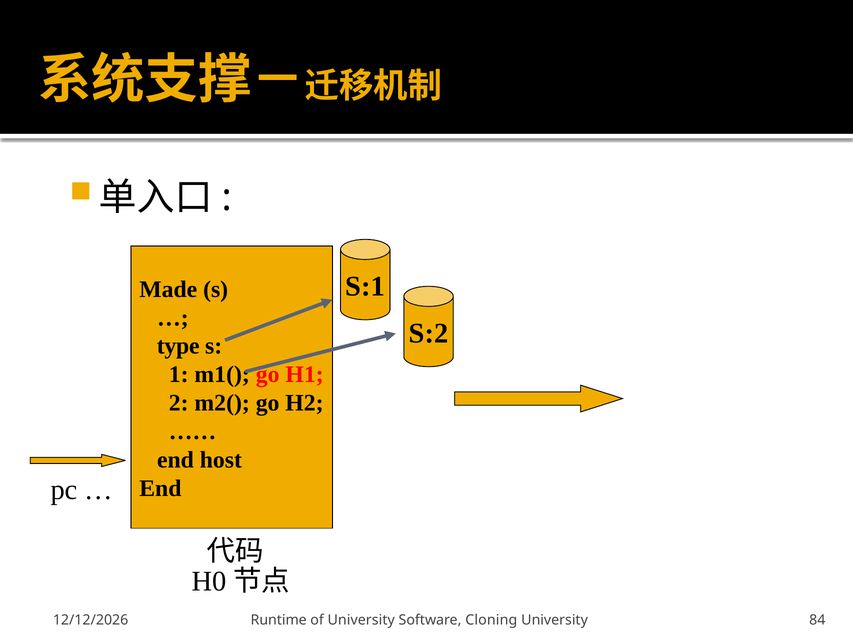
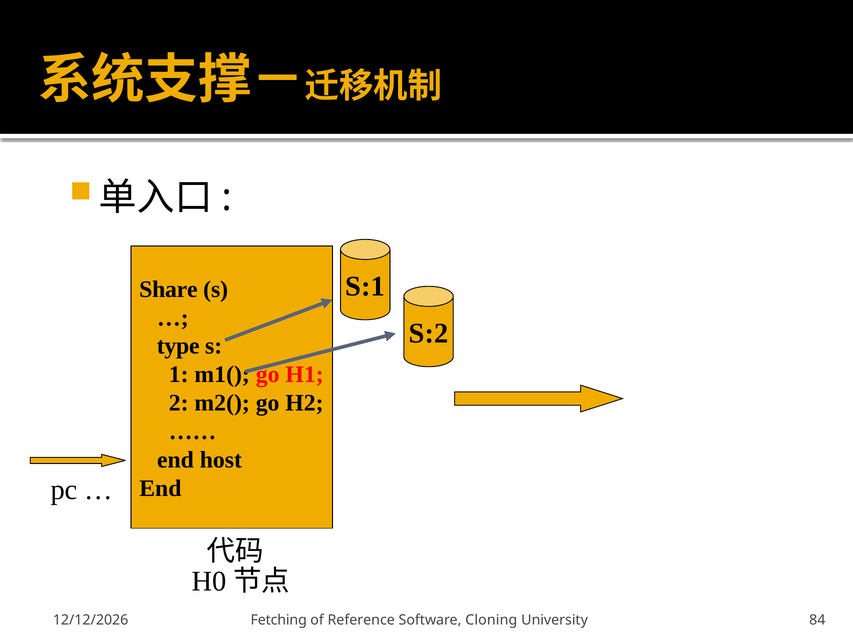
Made: Made -> Share (168, 289)
Runtime: Runtime -> Fetching (279, 620)
of University: University -> Reference (361, 620)
